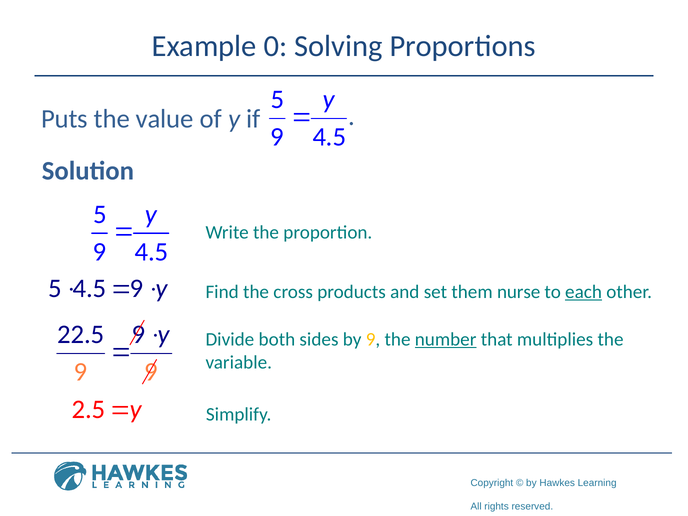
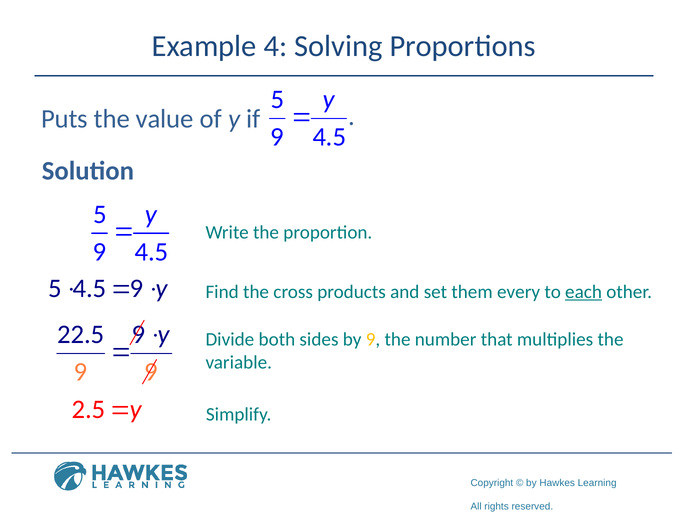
0: 0 -> 4 (275, 46)
nurse: nurse -> every (519, 292)
number underline: present -> none (446, 339)
